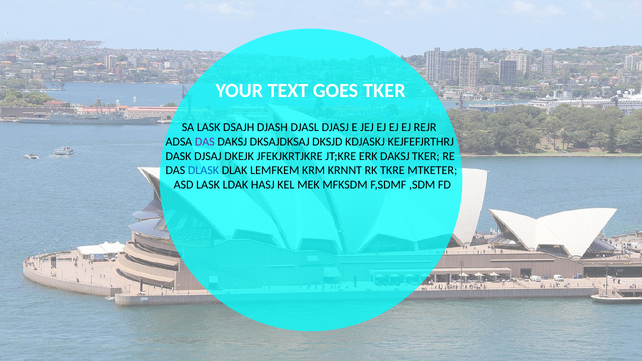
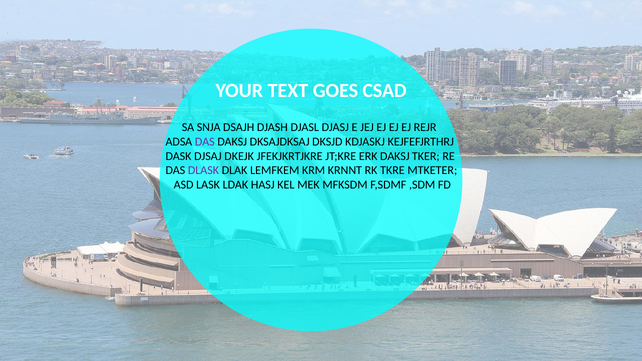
GOES TKER: TKER -> CSAD (384, 91)
SA LASK: LASK -> SNJA (209, 127)
DLASK colour: blue -> purple (203, 171)
